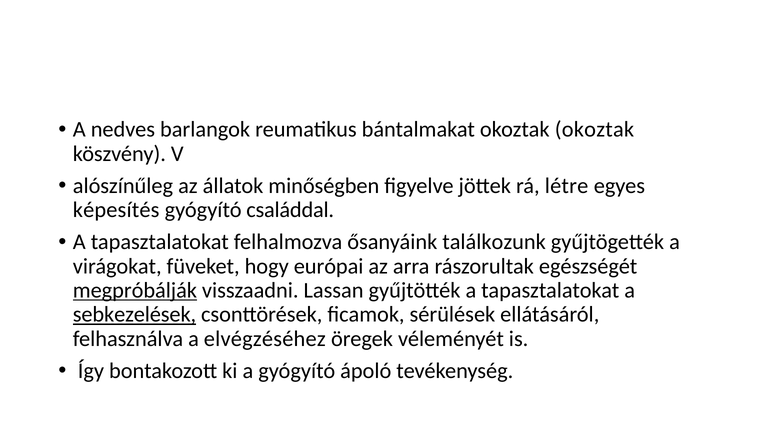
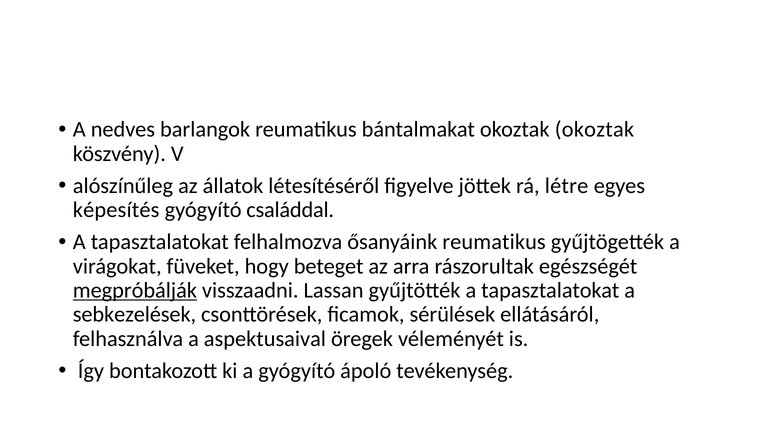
minőségben: minőségben -> létesítéséről (324, 186)
ősanyáink találkozunk: találkozunk -> reumatikus (494, 242)
európai: európai -> beteget (329, 266)
sebkezelések underline: present -> none (134, 315)
elvégzéséhez: elvégzéséhez -> aspektusaival (265, 339)
